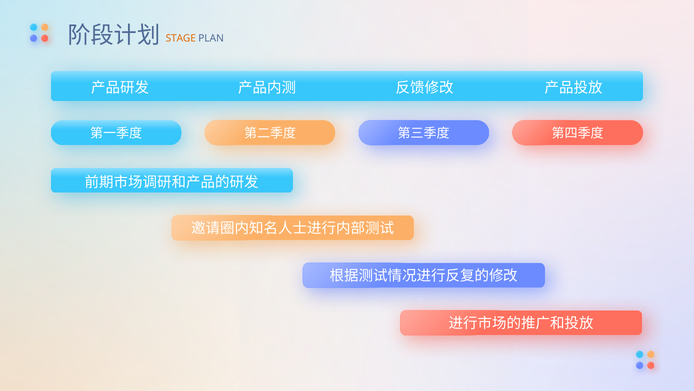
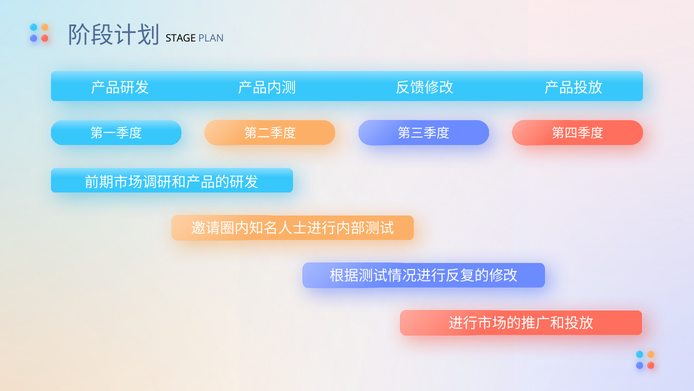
STAGE colour: orange -> black (181, 38)
